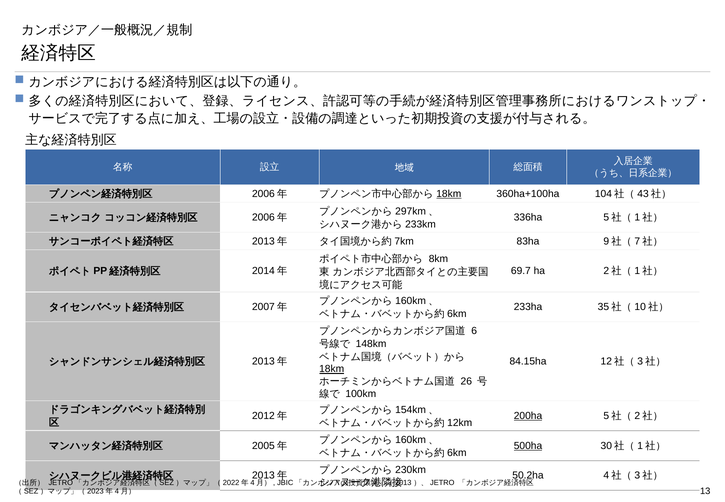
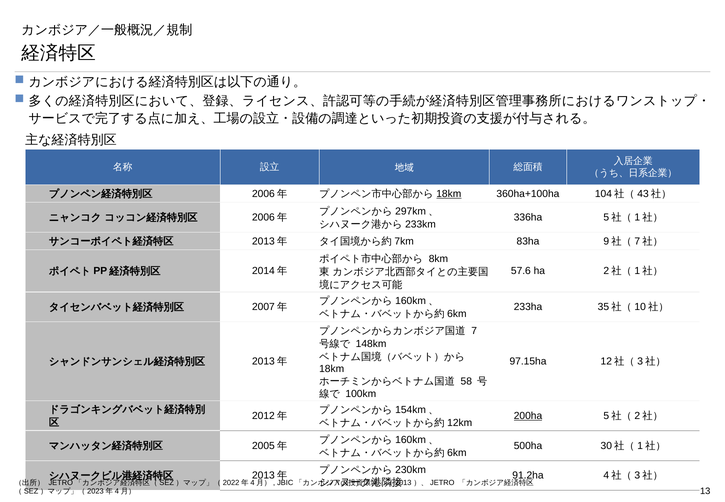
69.7: 69.7 -> 57.6 (521, 271)
6: 6 -> 7 (474, 331)
84.15ha: 84.15ha -> 97.15ha (528, 361)
18km underline: present -> none (332, 369)
26: 26 -> 58 (466, 381)
500ha underline: present -> none (528, 446)
50.2ha: 50.2ha -> 91.2ha (528, 475)
